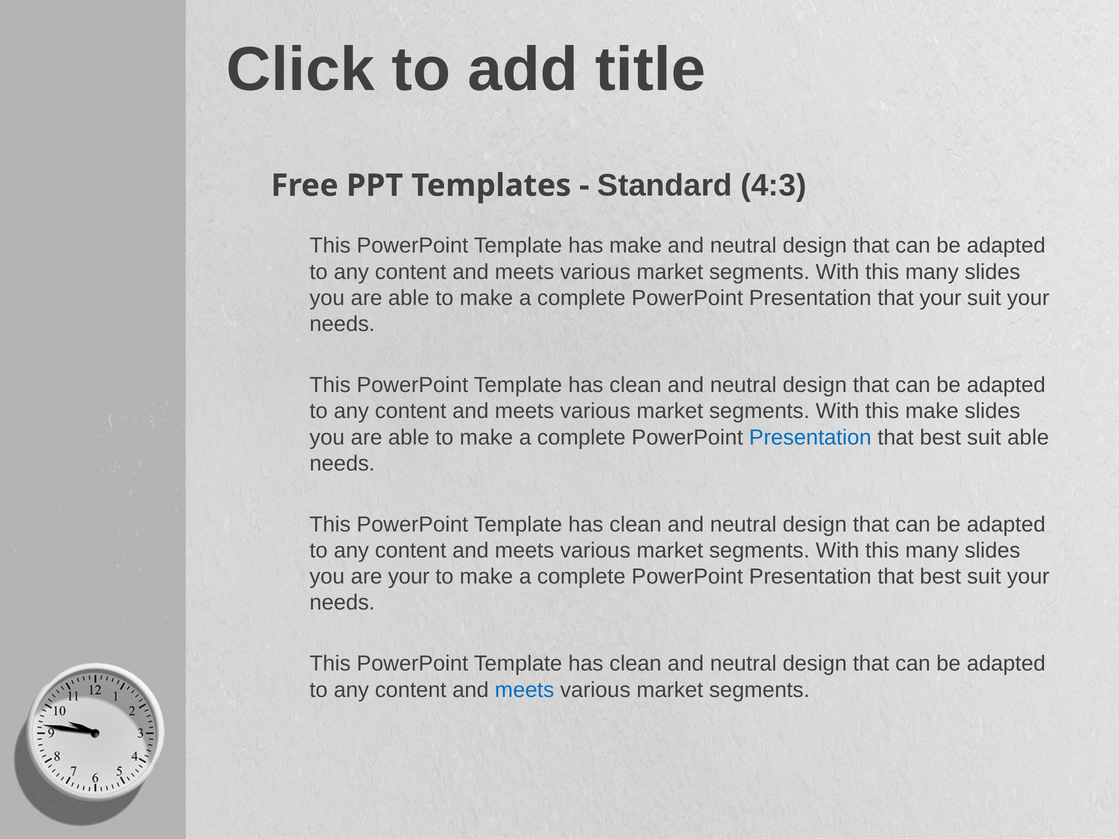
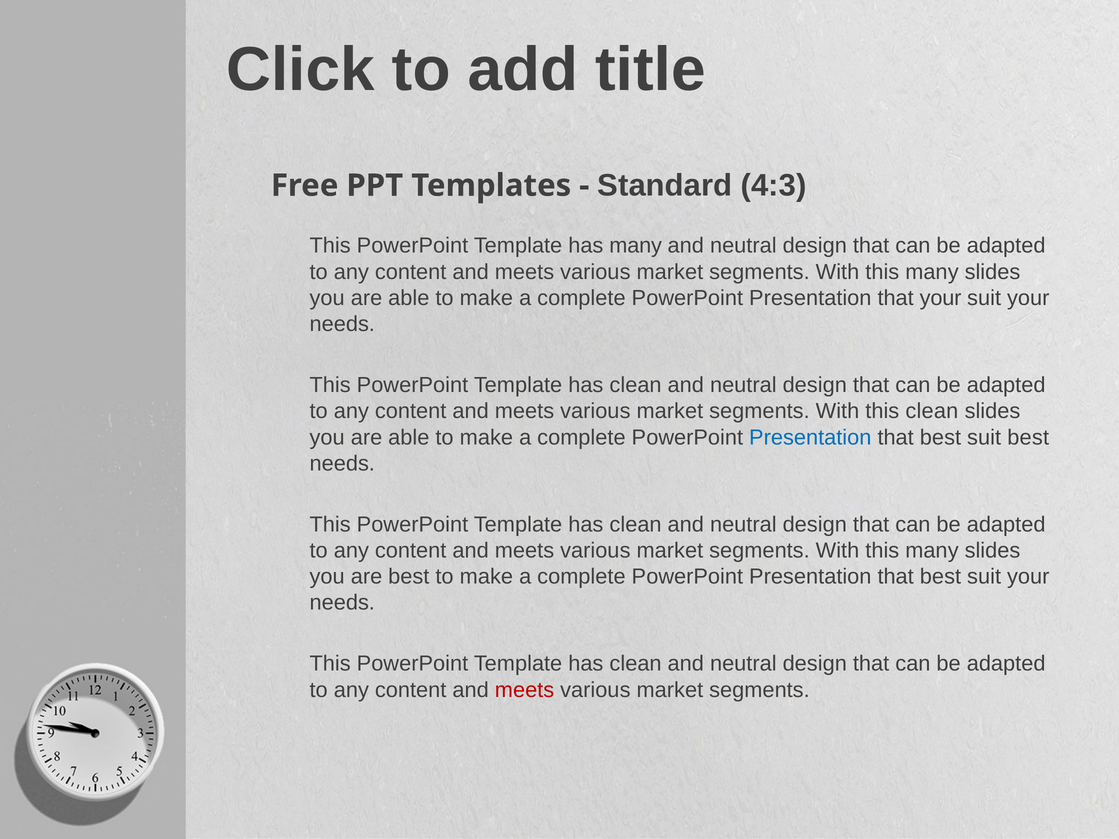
has make: make -> many (636, 246)
this make: make -> clean (932, 411)
suit able: able -> best (1028, 437)
are your: your -> best (409, 577)
meets colour: blue -> red (525, 690)
